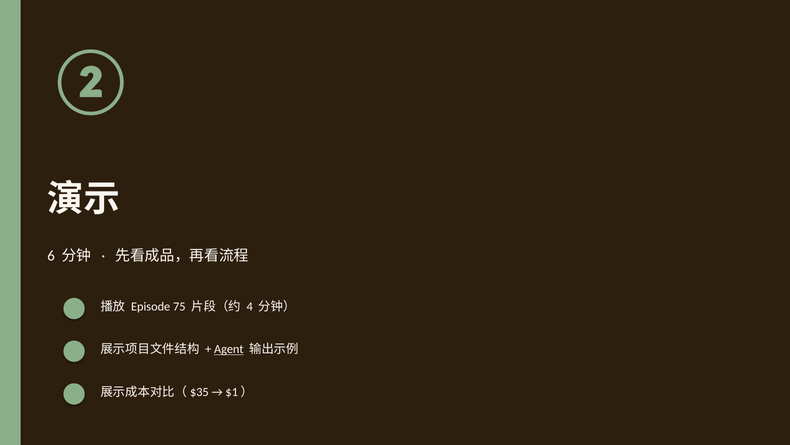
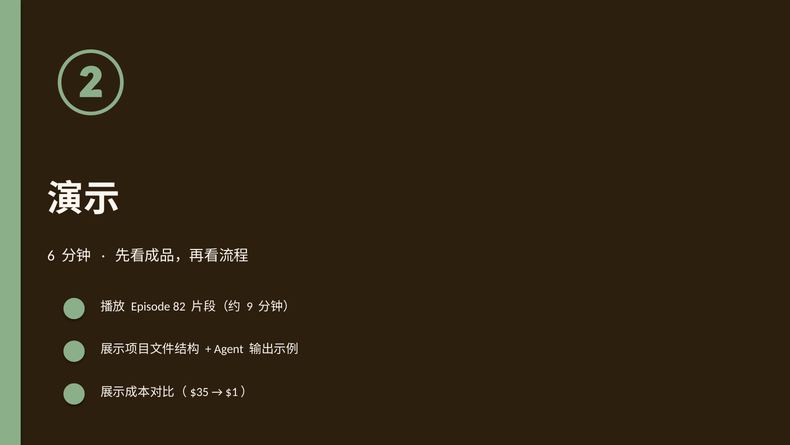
75: 75 -> 82 (179, 306)
4: 4 -> 9 (250, 306)
Agent underline: present -> none (229, 349)
